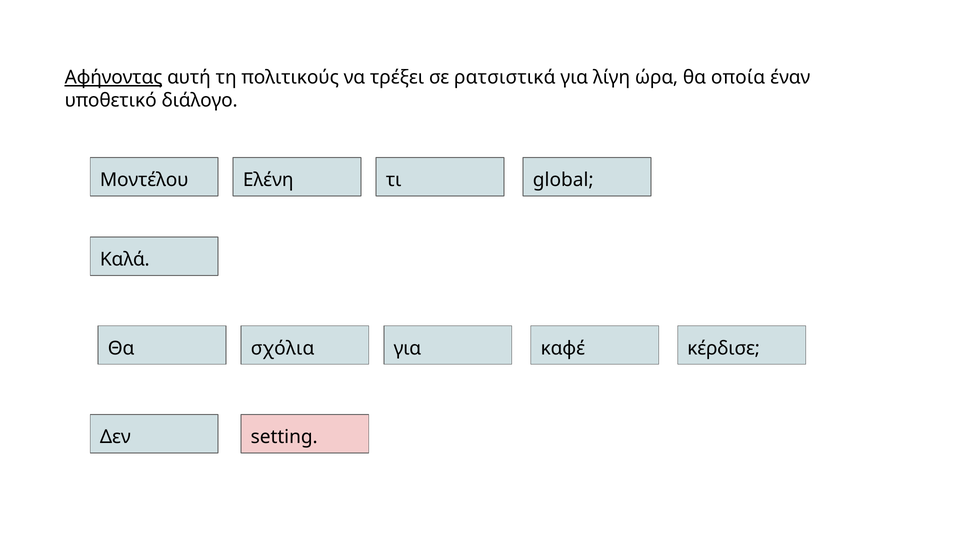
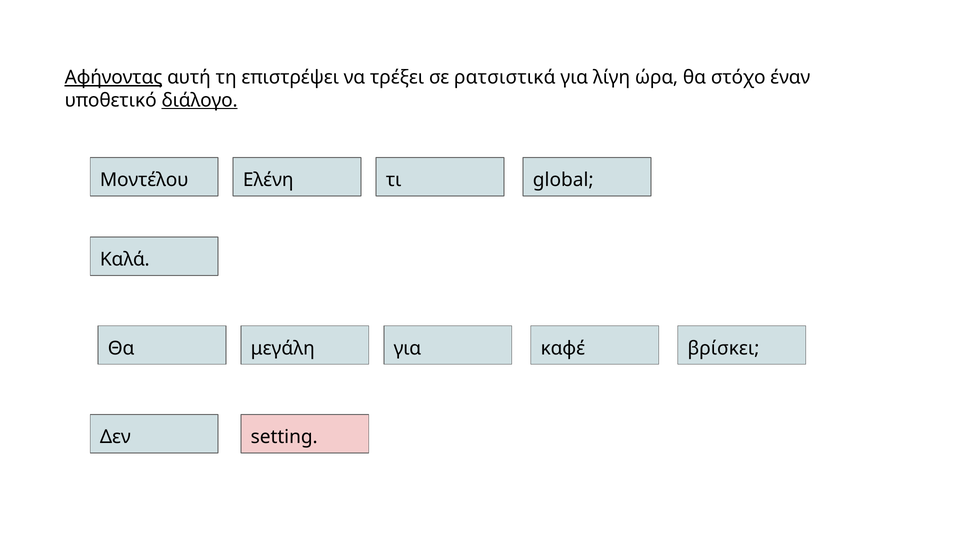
πολιτικούς: πολιτικούς -> επιστρέψει (290, 78)
οποία: οποία -> στόχο (738, 78)
διάλογο underline: none -> present (200, 100)
σχόλια: σχόλια -> μεγάλη (283, 348)
κέρδισε: κέρδισε -> βρίσκει (724, 348)
